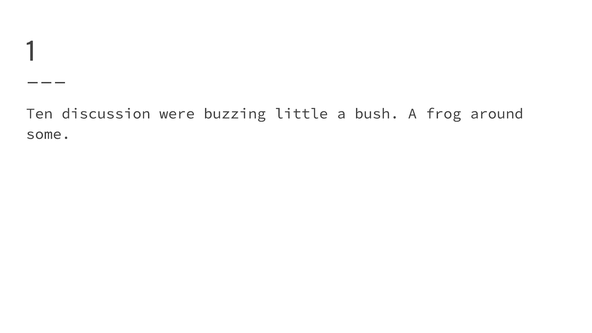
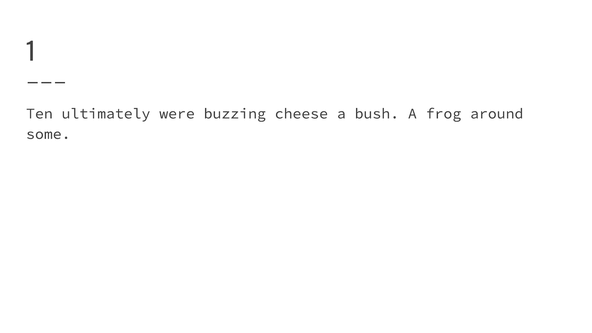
discussion: discussion -> ultimately (106, 114)
little: little -> cheese (301, 114)
